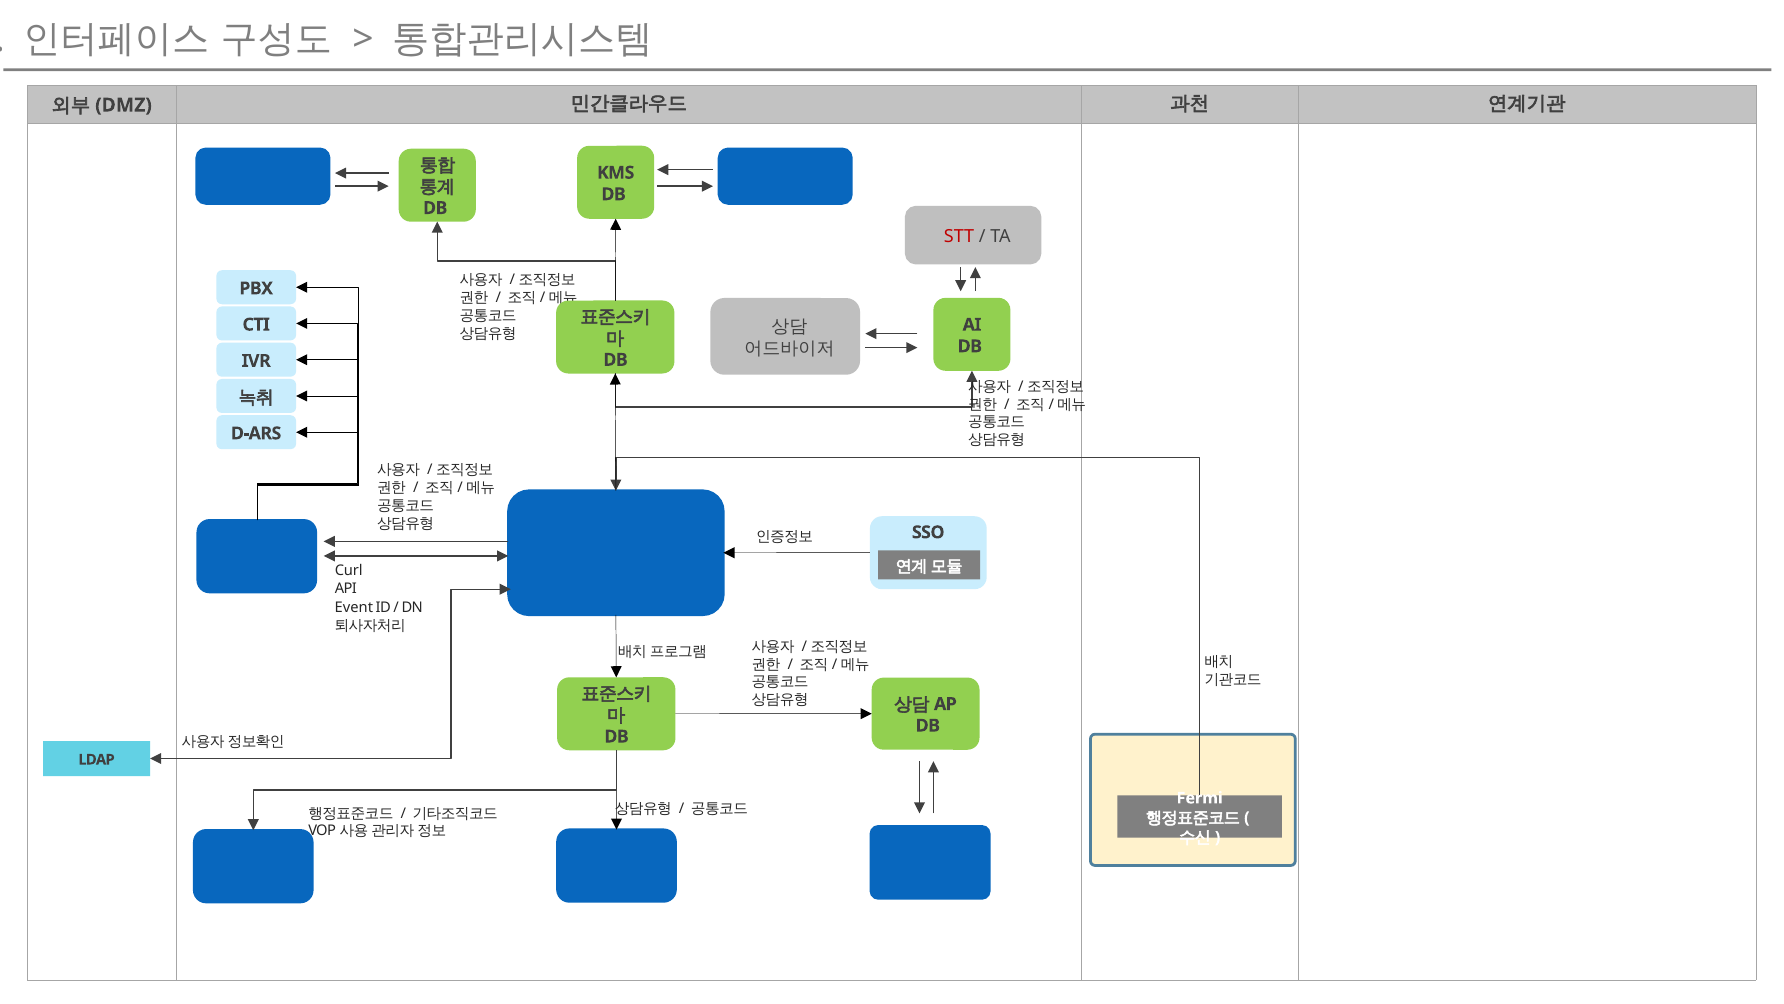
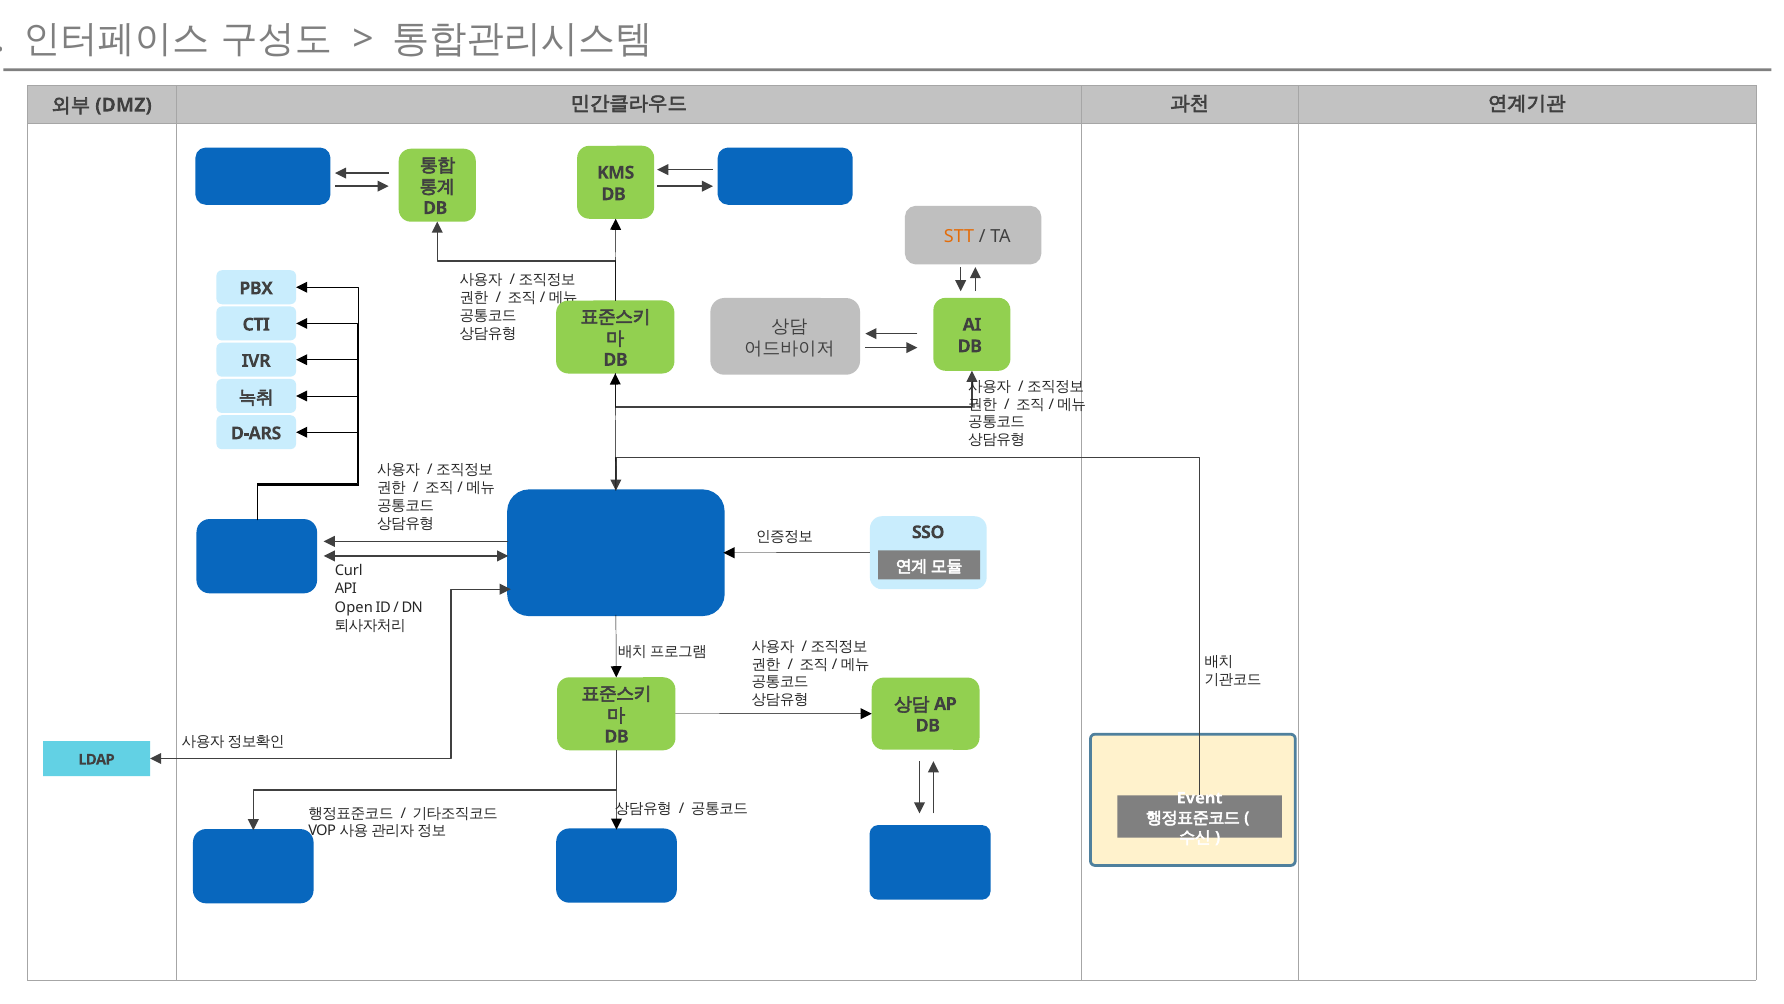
STT colour: red -> orange (959, 236)
Event: Event -> Open (354, 608)
Fermi: Fermi -> Event (1200, 798)
